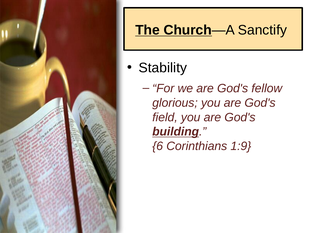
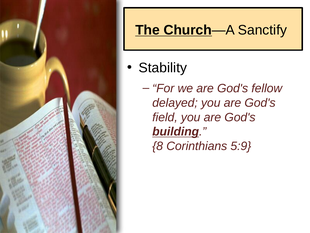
glorious: glorious -> delayed (175, 103)
6: 6 -> 8 (158, 146)
1:9: 1:9 -> 5:9 (241, 146)
